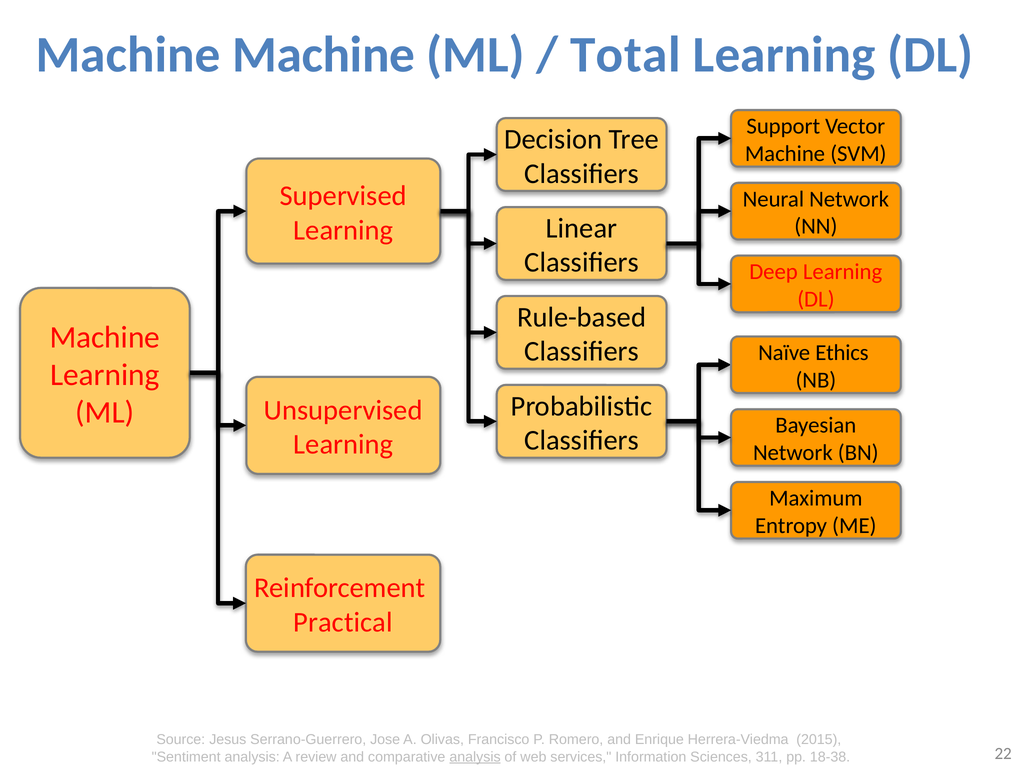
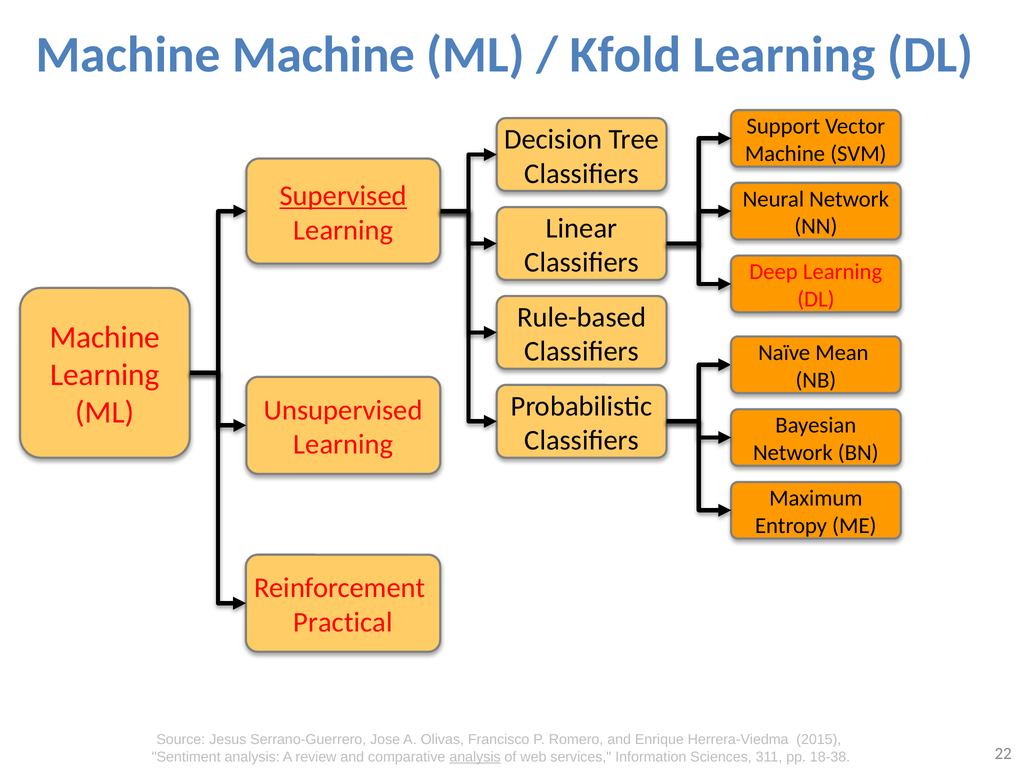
Total: Total -> Kfold (626, 55)
Supervised underline: none -> present (343, 196)
Ethics: Ethics -> Mean (842, 352)
